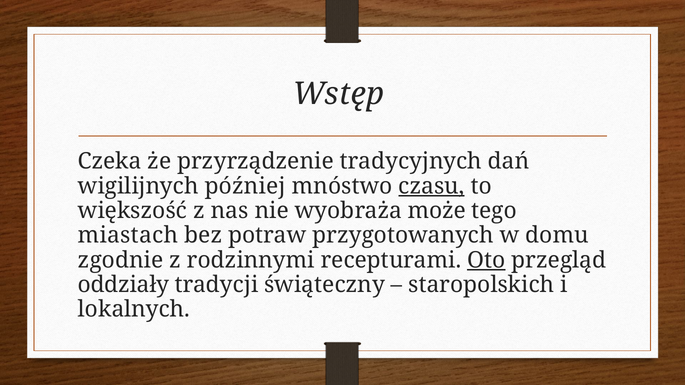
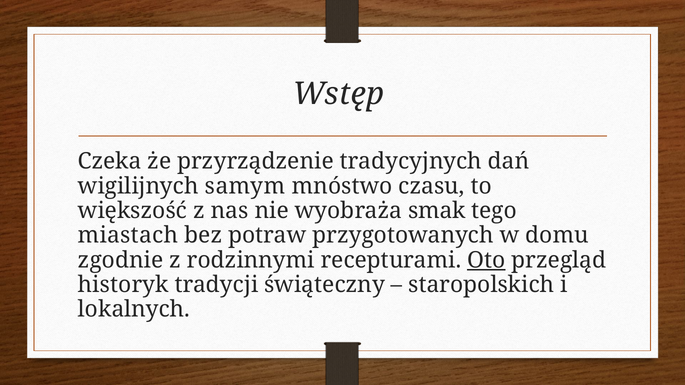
później: później -> samym (245, 186)
czasu underline: present -> none (431, 186)
może: może -> smak (437, 211)
oddziały: oddziały -> historyk (123, 285)
